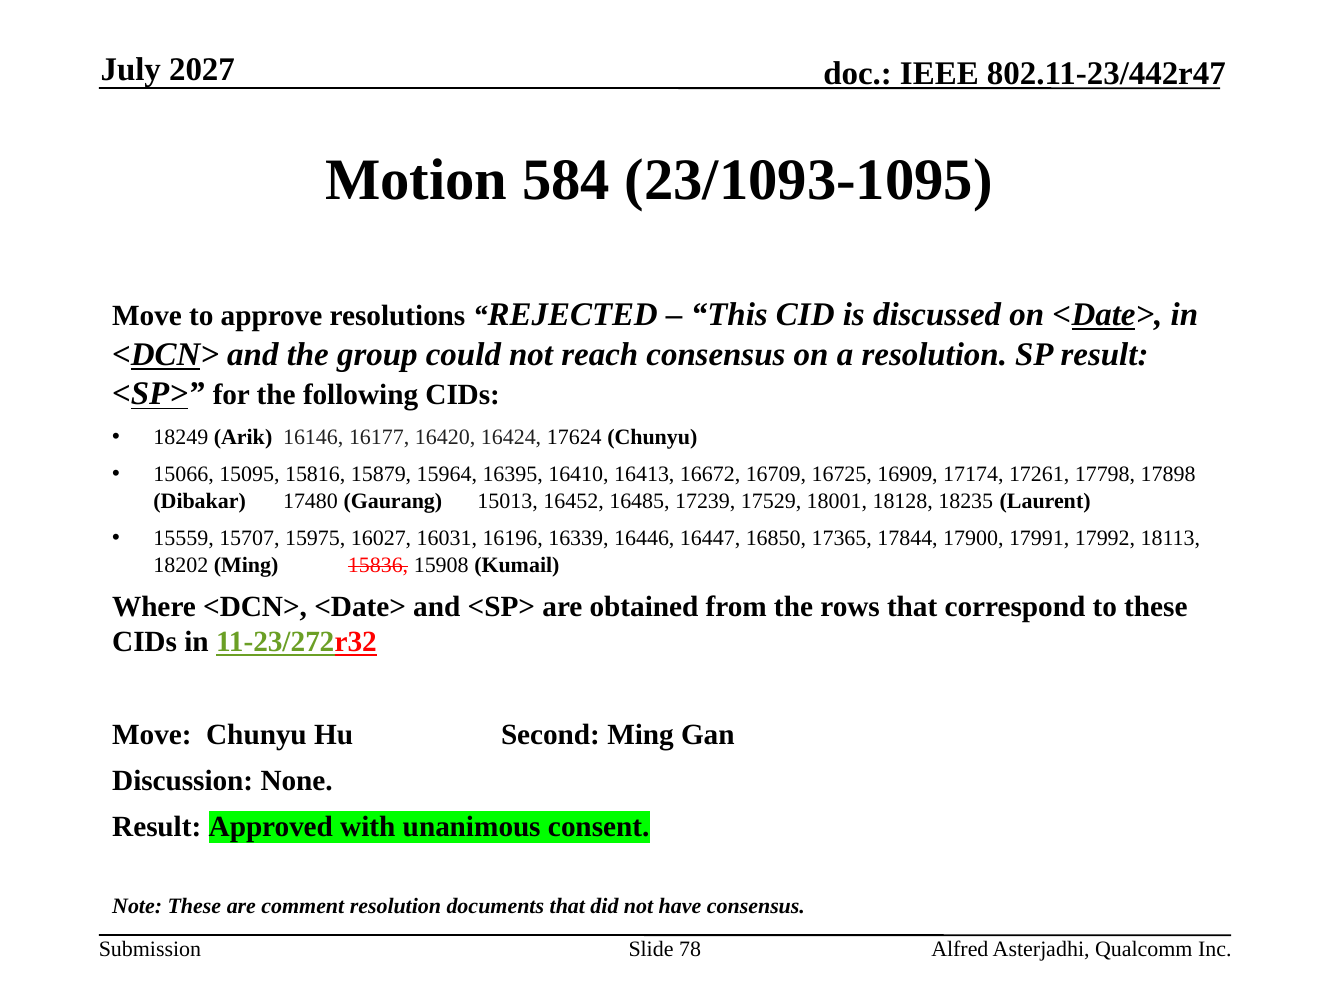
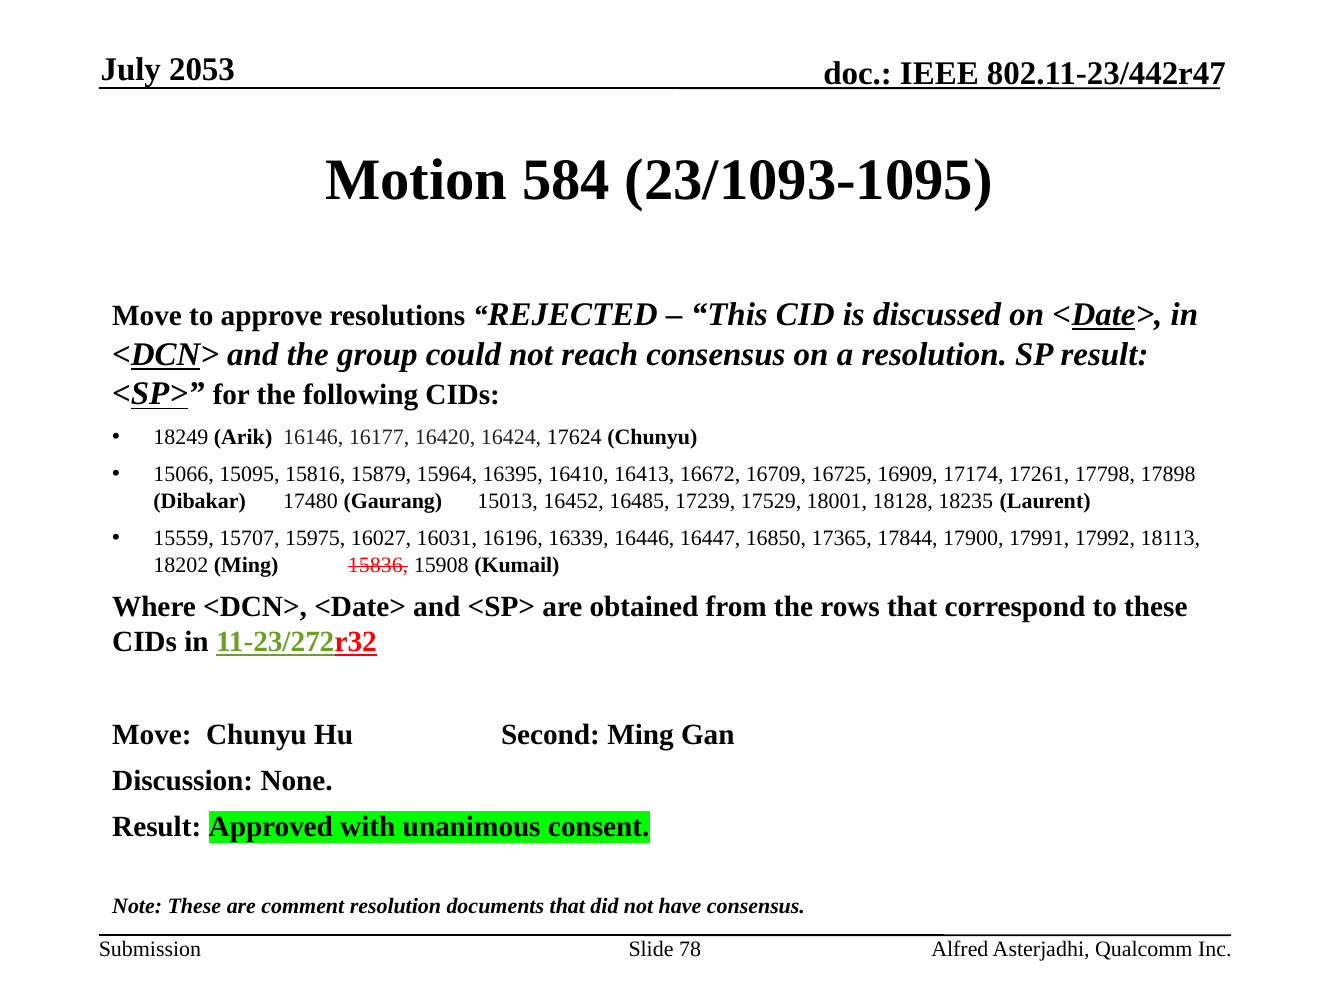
2027: 2027 -> 2053 (202, 70)
